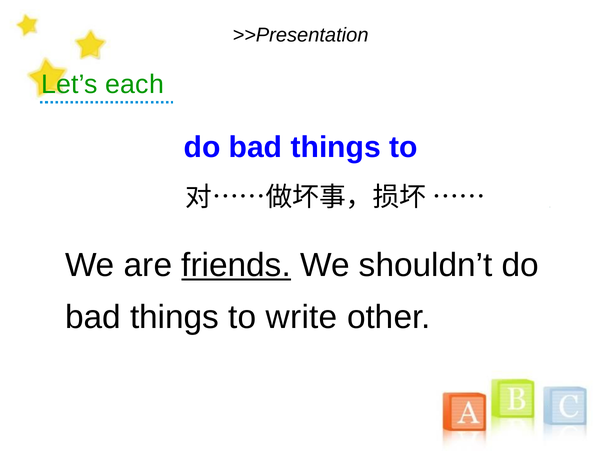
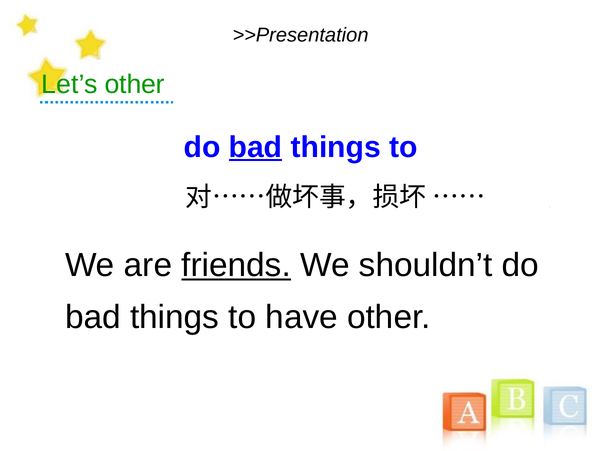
Let’s each: each -> other (135, 84)
bad underline: none -> present (256, 147)
write: write -> have (302, 318)
